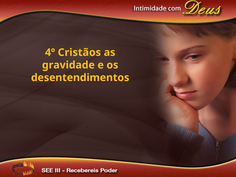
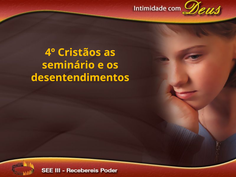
gravidade: gravidade -> seminário (68, 65)
